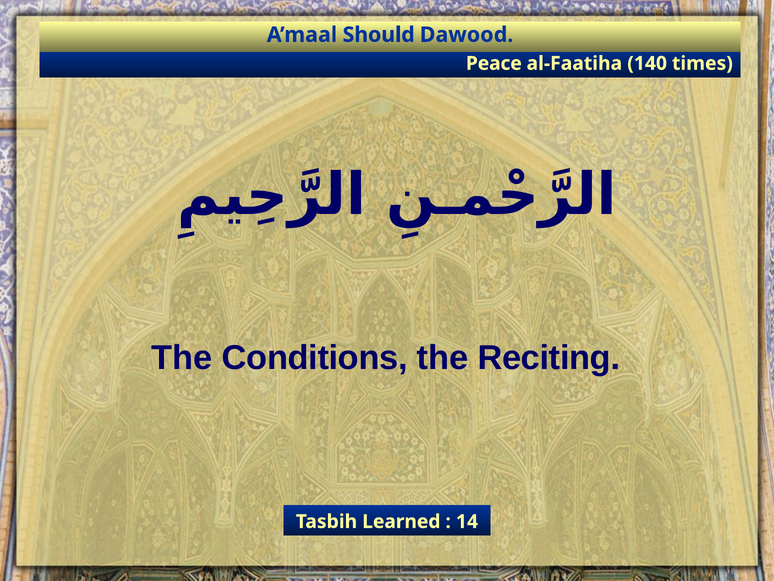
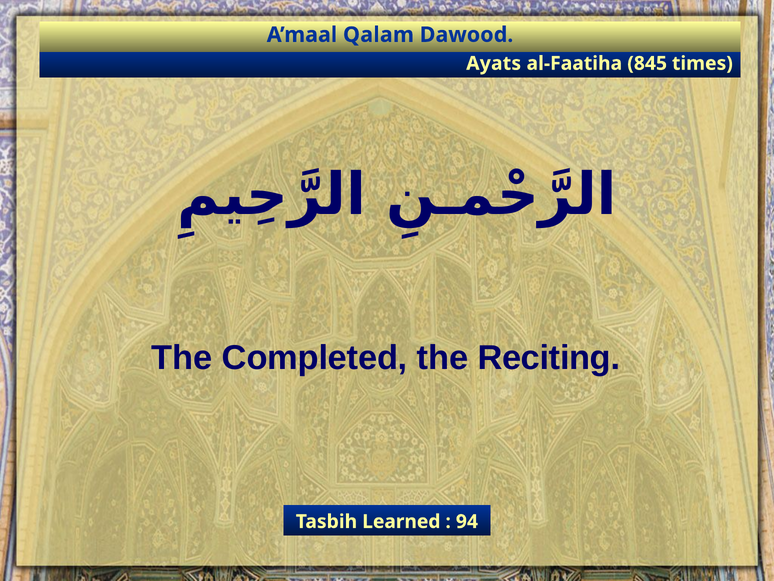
Should: Should -> Qalam (378, 35)
Peace: Peace -> Ayats (494, 63)
140: 140 -> 845 (647, 63)
Conditions: Conditions -> Completed (315, 358)
14: 14 -> 94 (467, 521)
